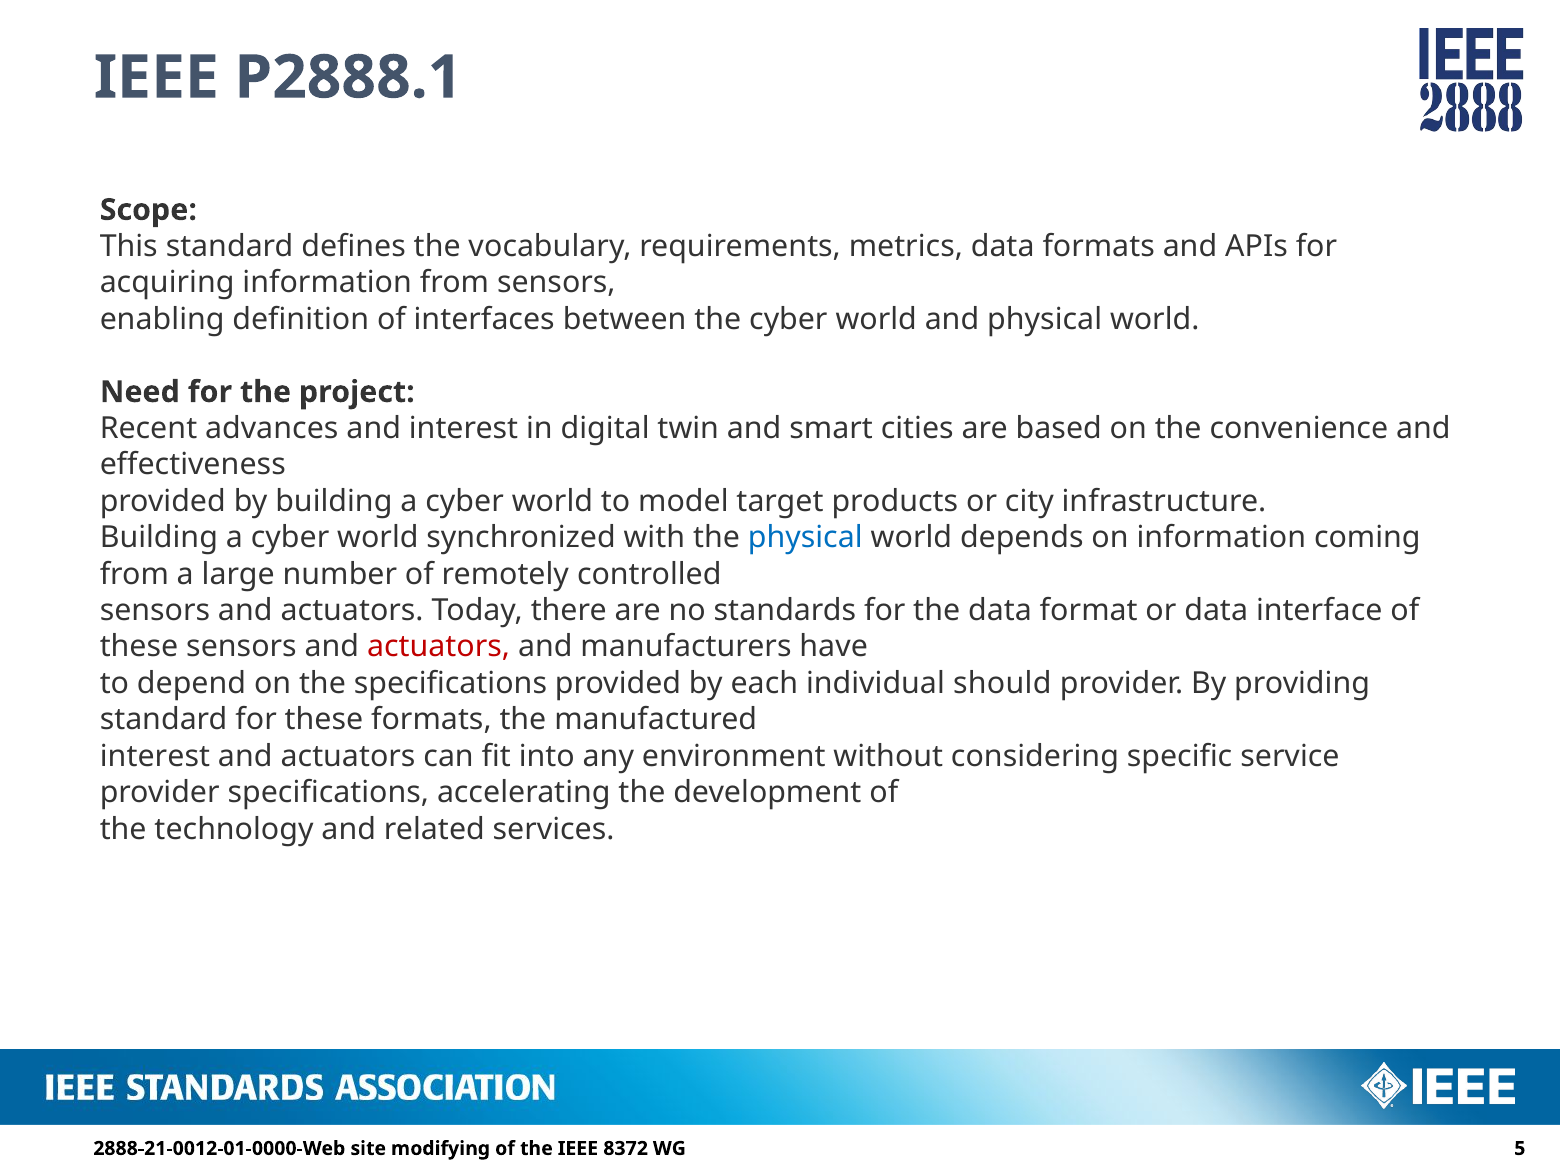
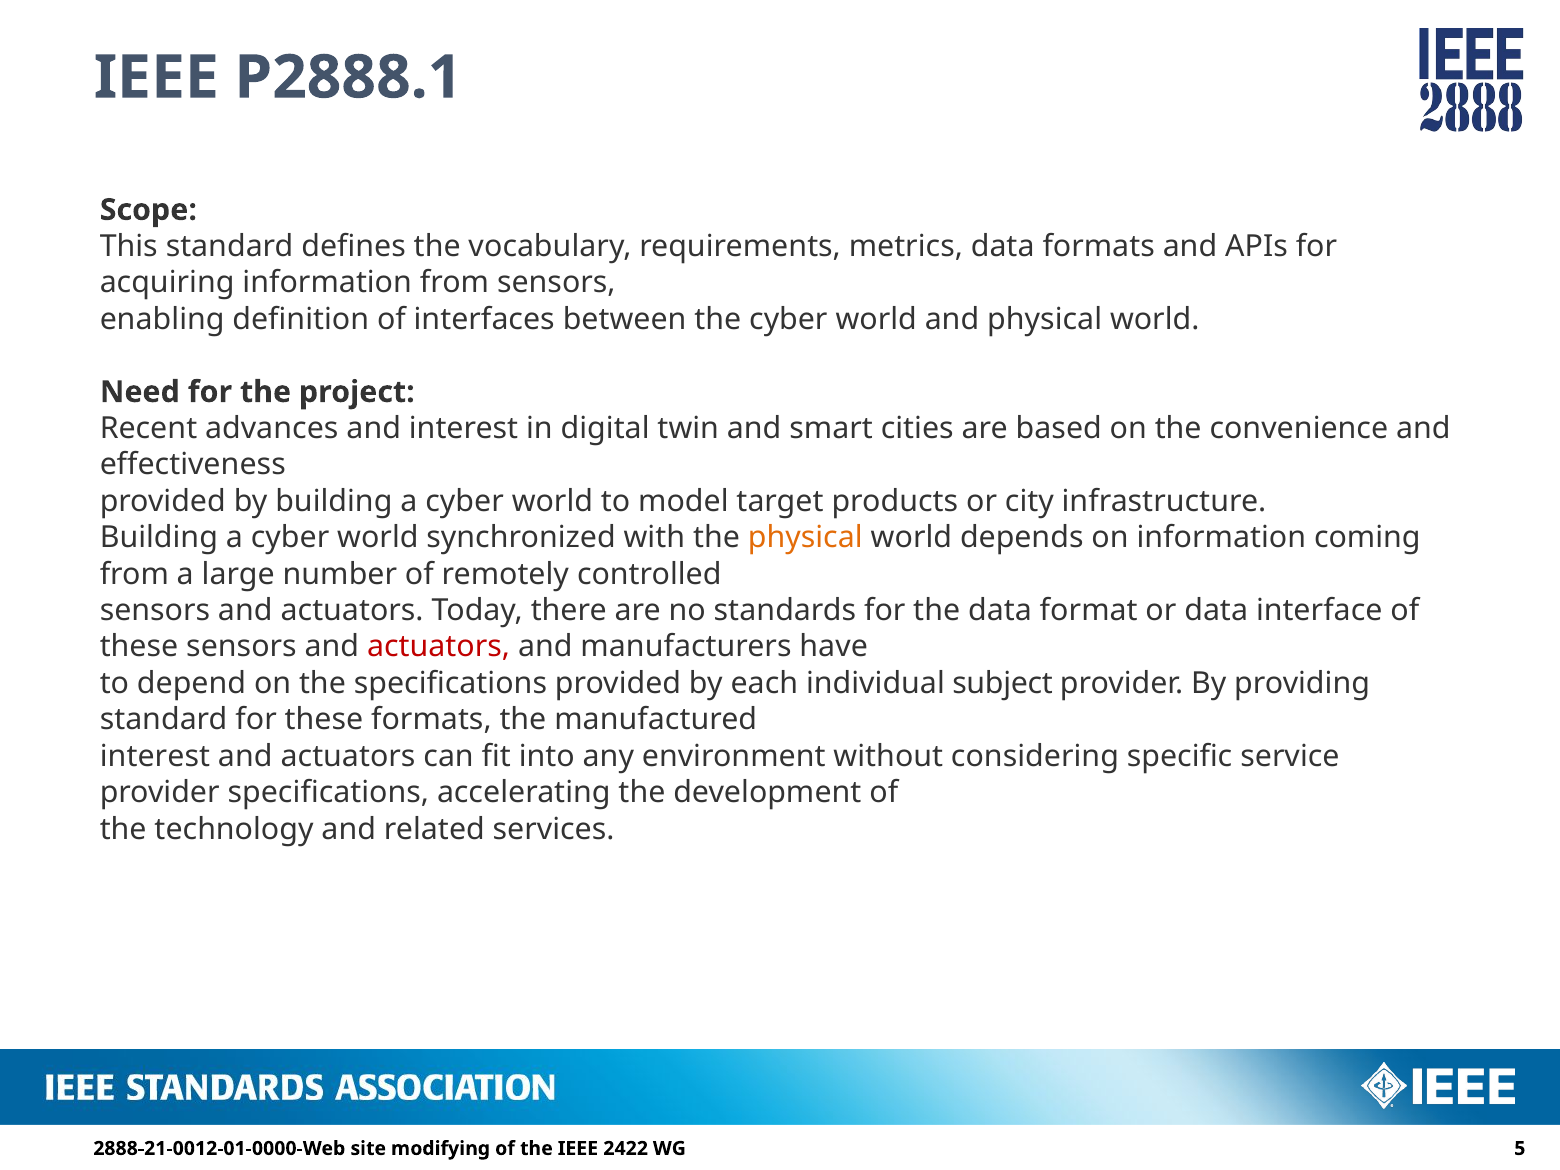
physical colour: blue -> orange (805, 538)
should: should -> subject (1003, 683)
8372: 8372 -> 2422 (626, 1149)
